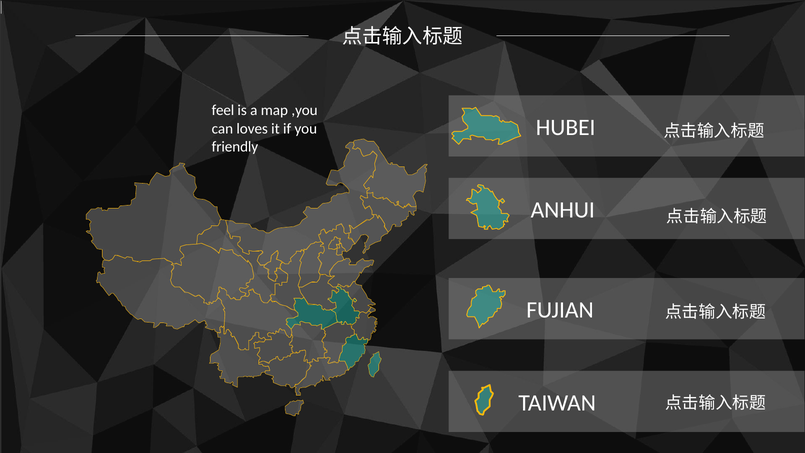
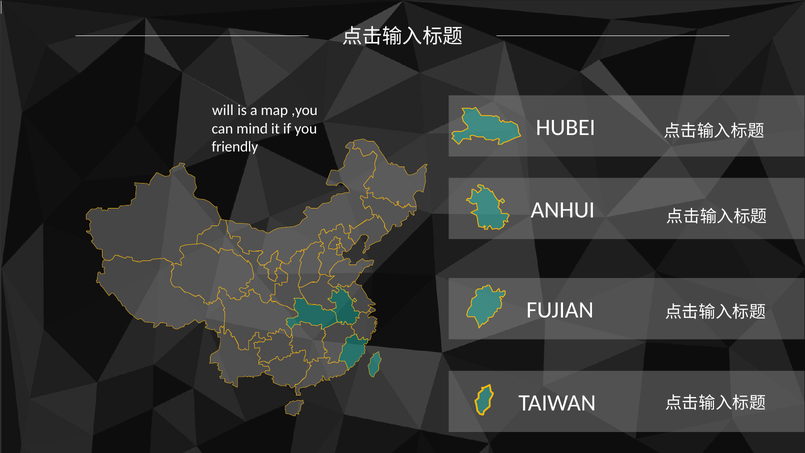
feel: feel -> will (223, 110)
loves: loves -> mind (252, 128)
